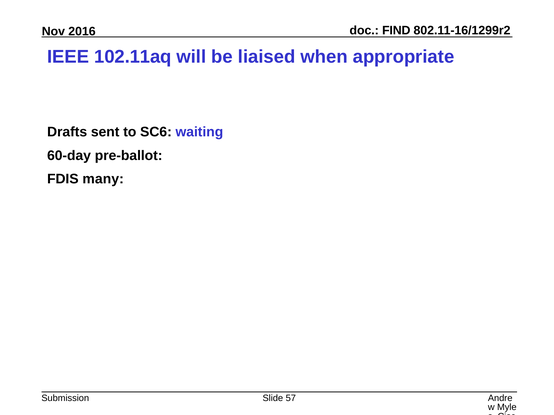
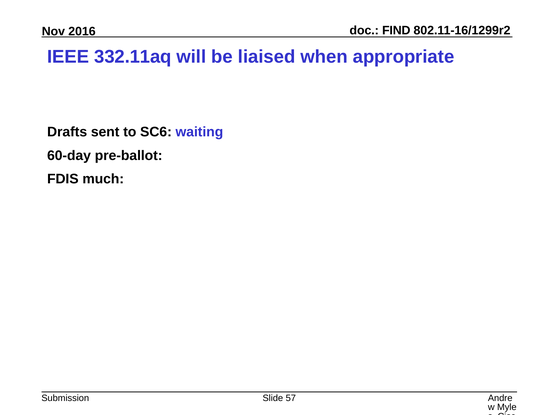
102.11aq: 102.11aq -> 332.11aq (133, 57)
many: many -> much (103, 179)
